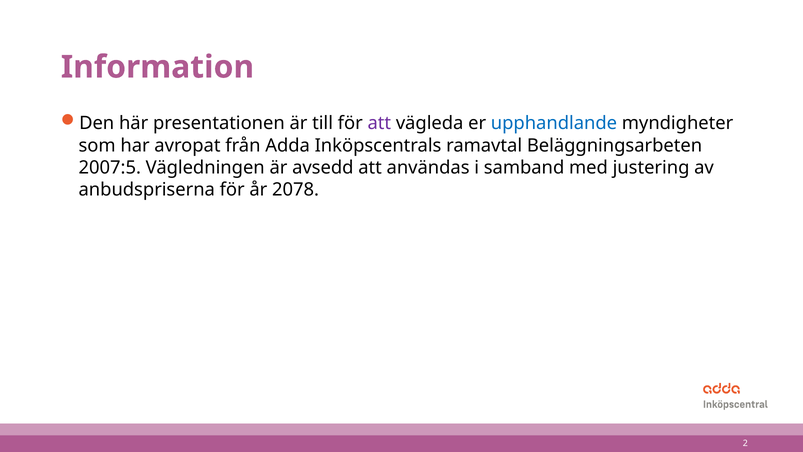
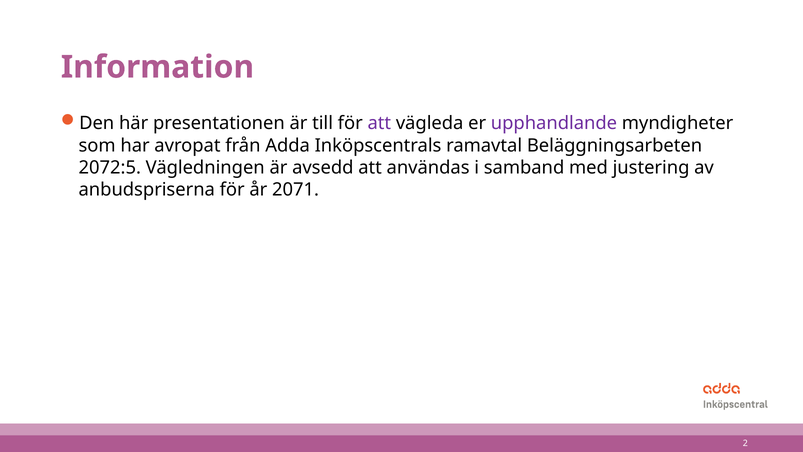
upphandlande colour: blue -> purple (554, 123)
2007:5: 2007:5 -> 2072:5 (110, 167)
2078: 2078 -> 2071 (296, 189)
